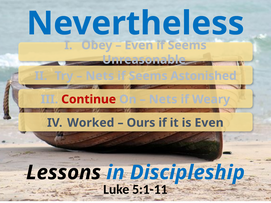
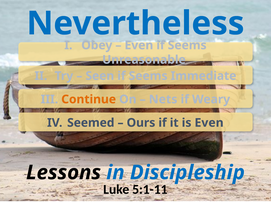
Nets: Nets -> Seen (100, 76)
Astonished: Astonished -> Immediate (203, 76)
Continue colour: red -> orange (89, 99)
Worked: Worked -> Seemed (91, 123)
